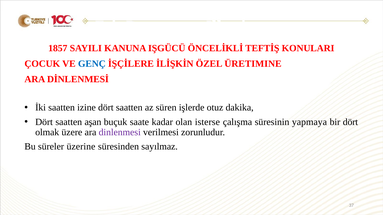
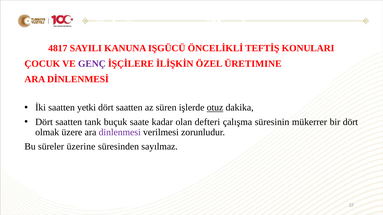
1857: 1857 -> 4817 (58, 48)
GENÇ colour: blue -> purple (92, 64)
izine: izine -> yetki (87, 108)
otuz underline: none -> present (215, 108)
aşan: aşan -> tank (93, 122)
isterse: isterse -> defteri (207, 122)
yapmaya: yapmaya -> mükerrer (310, 122)
